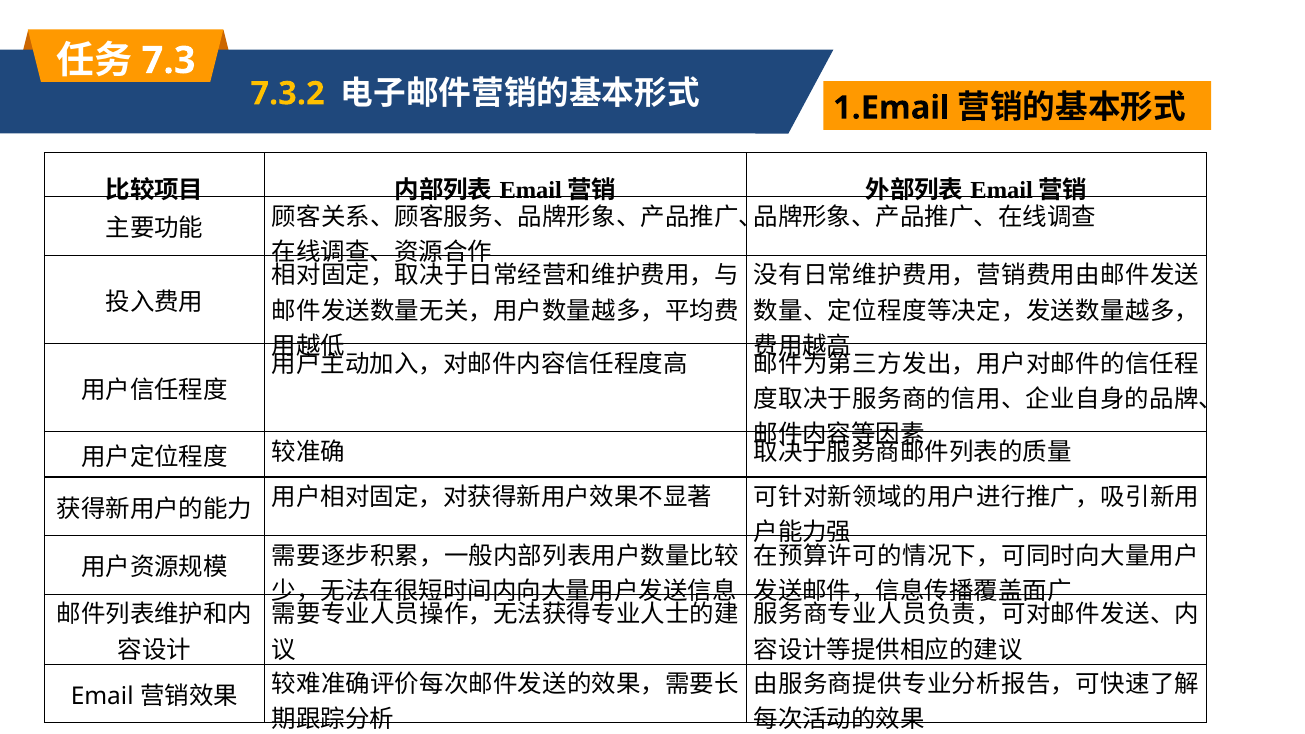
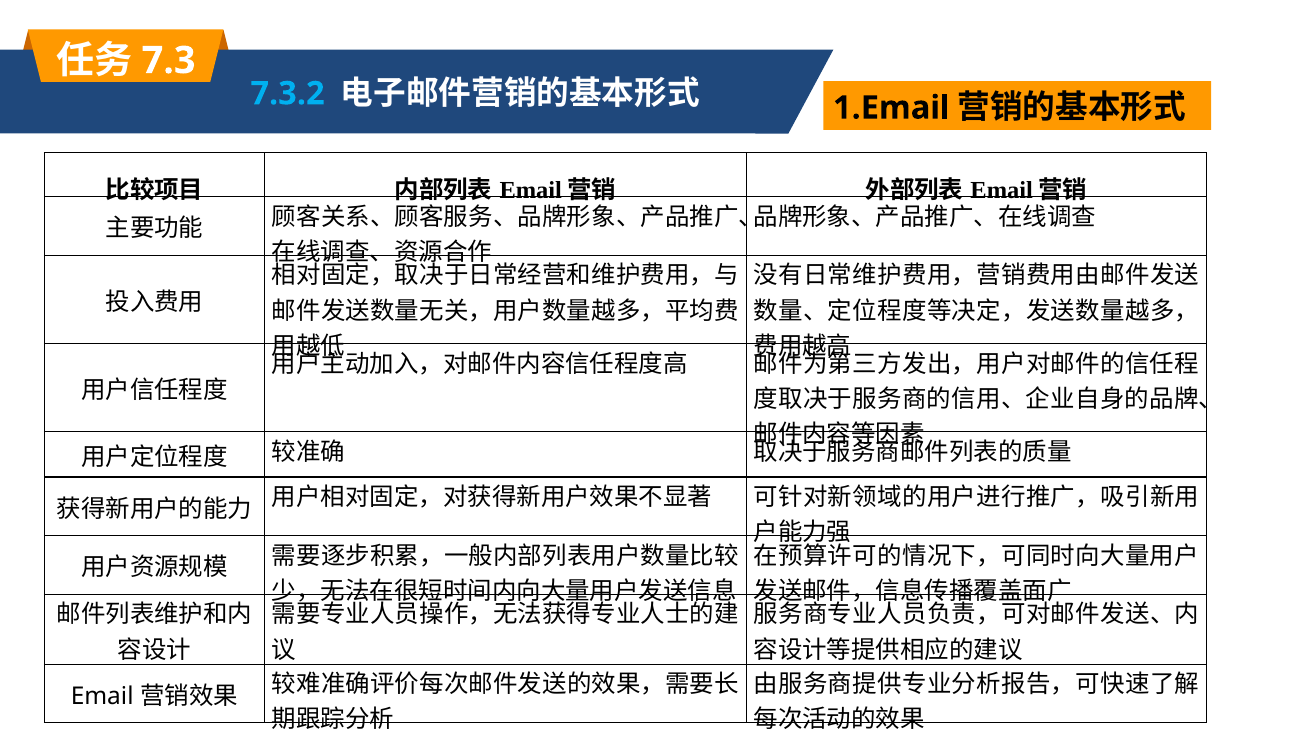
7.3.2 colour: yellow -> light blue (288, 94)
